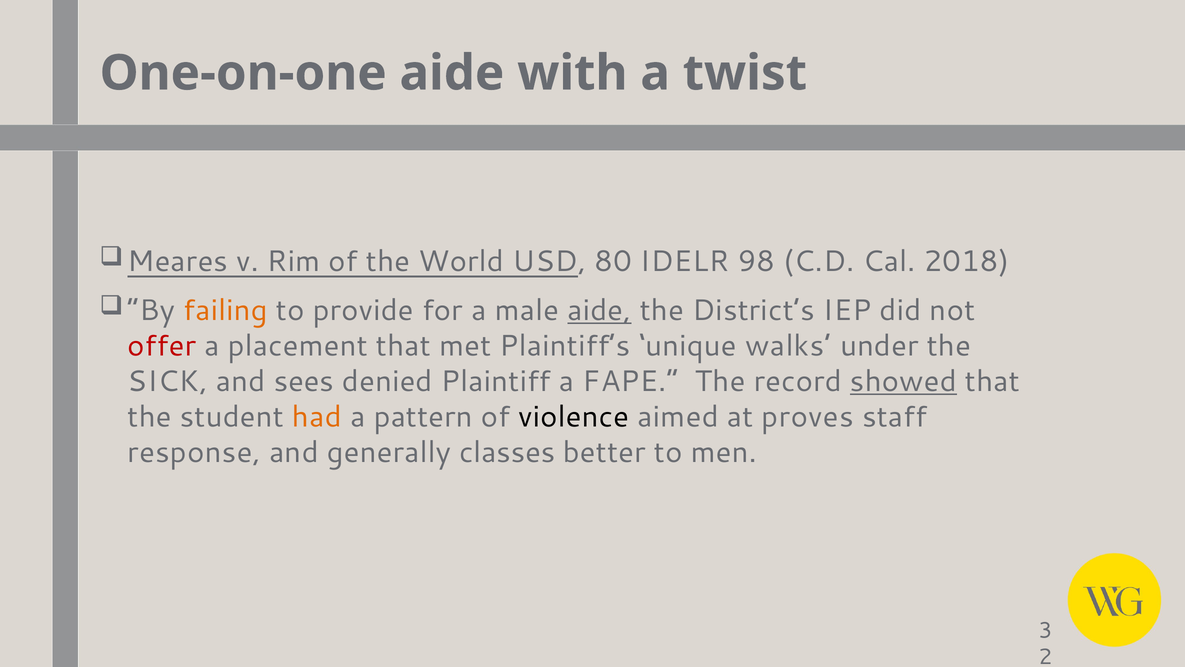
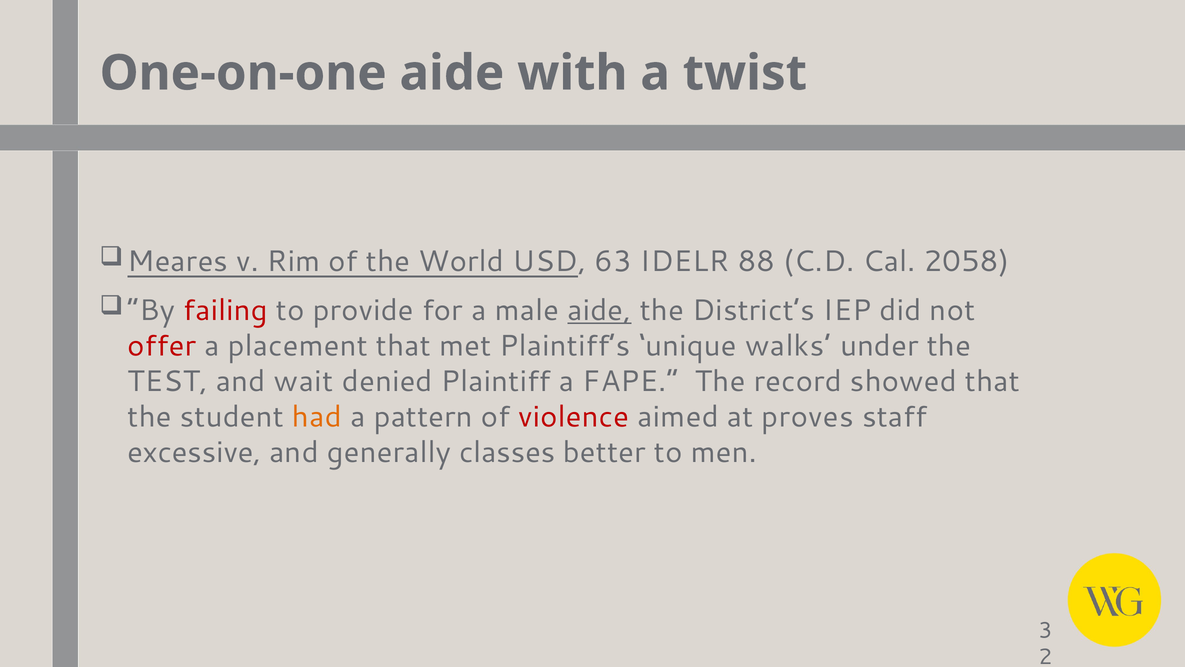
80: 80 -> 63 (613, 261)
98: 98 -> 88 (756, 261)
2018: 2018 -> 2058 (967, 261)
failing colour: orange -> red (226, 310)
SICK: SICK -> TEST (168, 381)
sees: sees -> wait (304, 381)
showed underline: present -> none (903, 381)
violence colour: black -> red (574, 417)
response: response -> excessive (194, 452)
